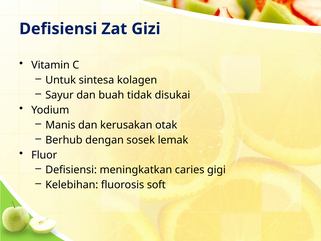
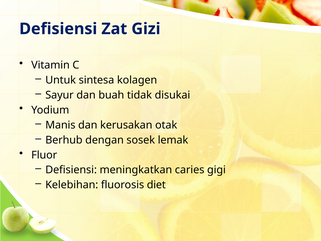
soft: soft -> diet (156, 185)
